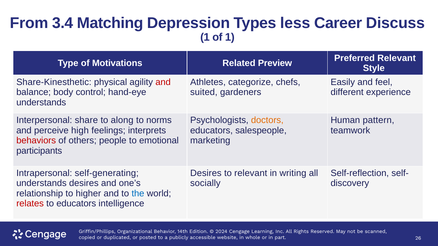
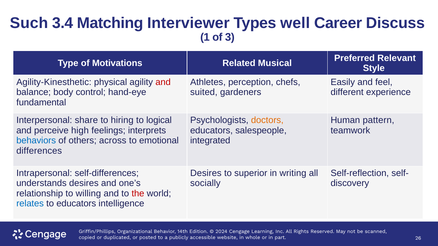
From: From -> Such (29, 23)
Depression: Depression -> Interviewer (188, 23)
less: less -> well (295, 23)
of 1: 1 -> 3 (230, 37)
Preview: Preview -> Musical (275, 63)
Share-Kinesthetic: Share-Kinesthetic -> Agility-Kinesthetic (54, 82)
categorize: categorize -> perception (251, 82)
understands: understands -> fundamental (41, 103)
along: along -> hiring (122, 120)
norms: norms -> logical (159, 120)
behaviors colour: red -> blue (36, 141)
people: people -> across (113, 141)
marketing: marketing -> integrated (210, 141)
participants: participants -> differences (39, 151)
self-generating: self-generating -> self-differences (107, 173)
to relevant: relevant -> superior (251, 173)
higher: higher -> willing (88, 194)
the colour: blue -> red (138, 194)
relates colour: red -> blue (30, 204)
